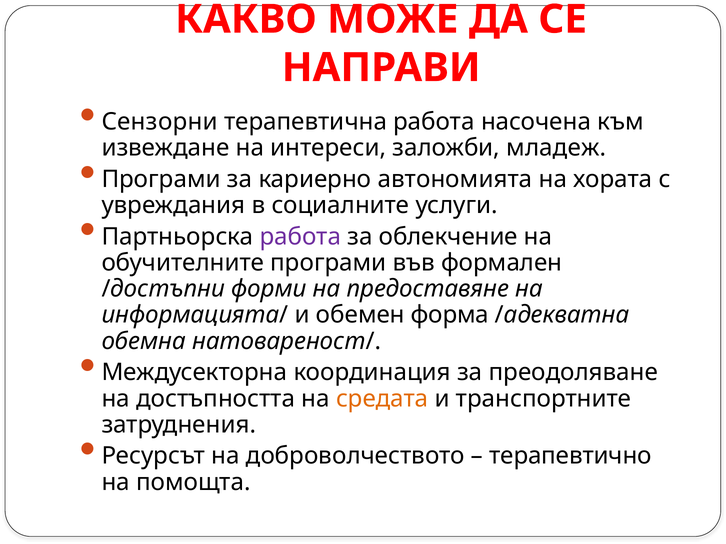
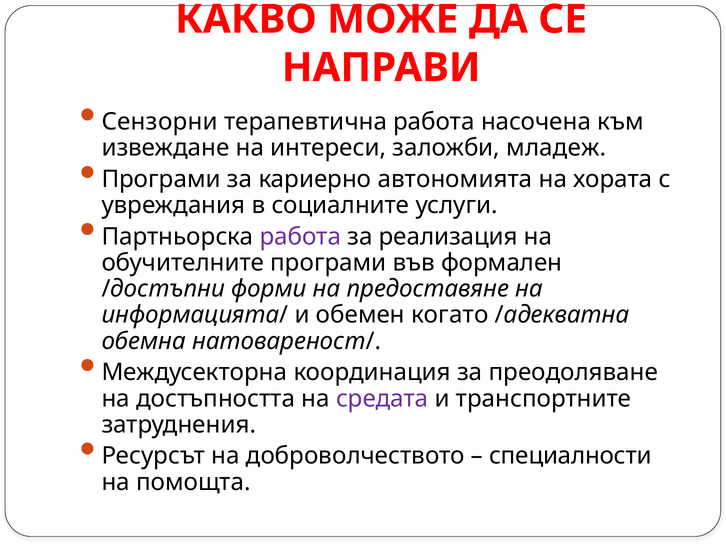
облекчение: облекчение -> реализация (448, 237)
форма: форма -> когато (450, 315)
средата colour: orange -> purple (382, 399)
терапевтично: терапевтично -> специалности (570, 456)
